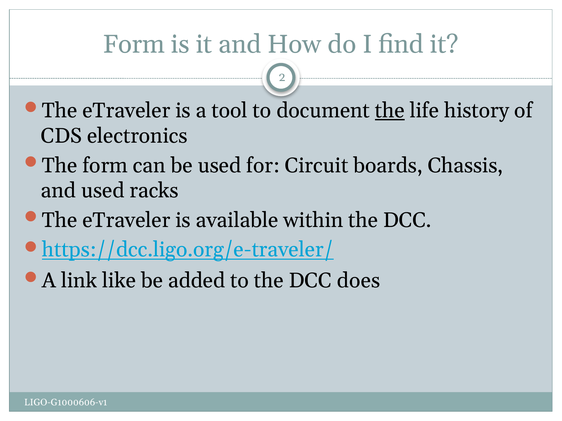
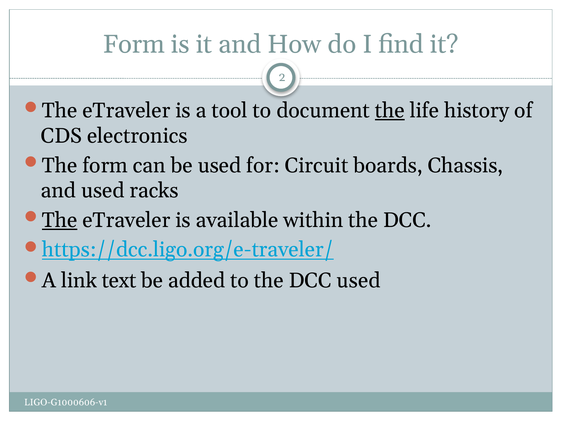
The underline: none -> present (60, 220)
like: like -> text (119, 281)
DCC does: does -> used (359, 281)
